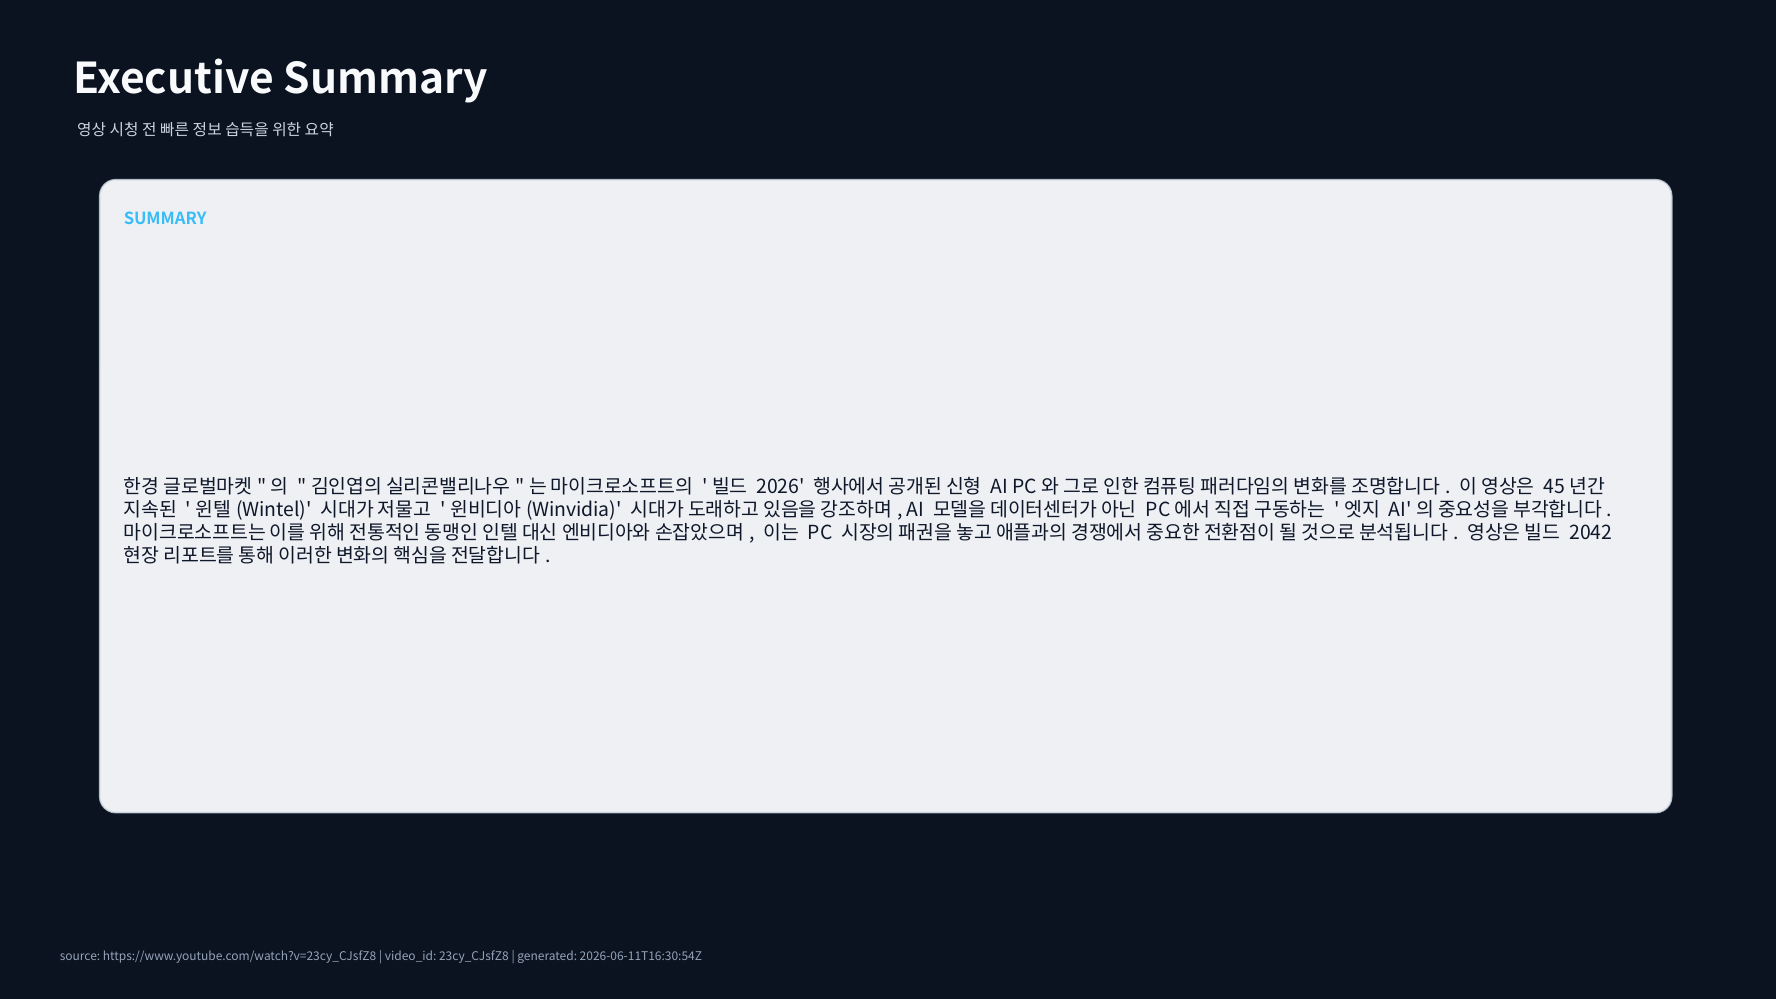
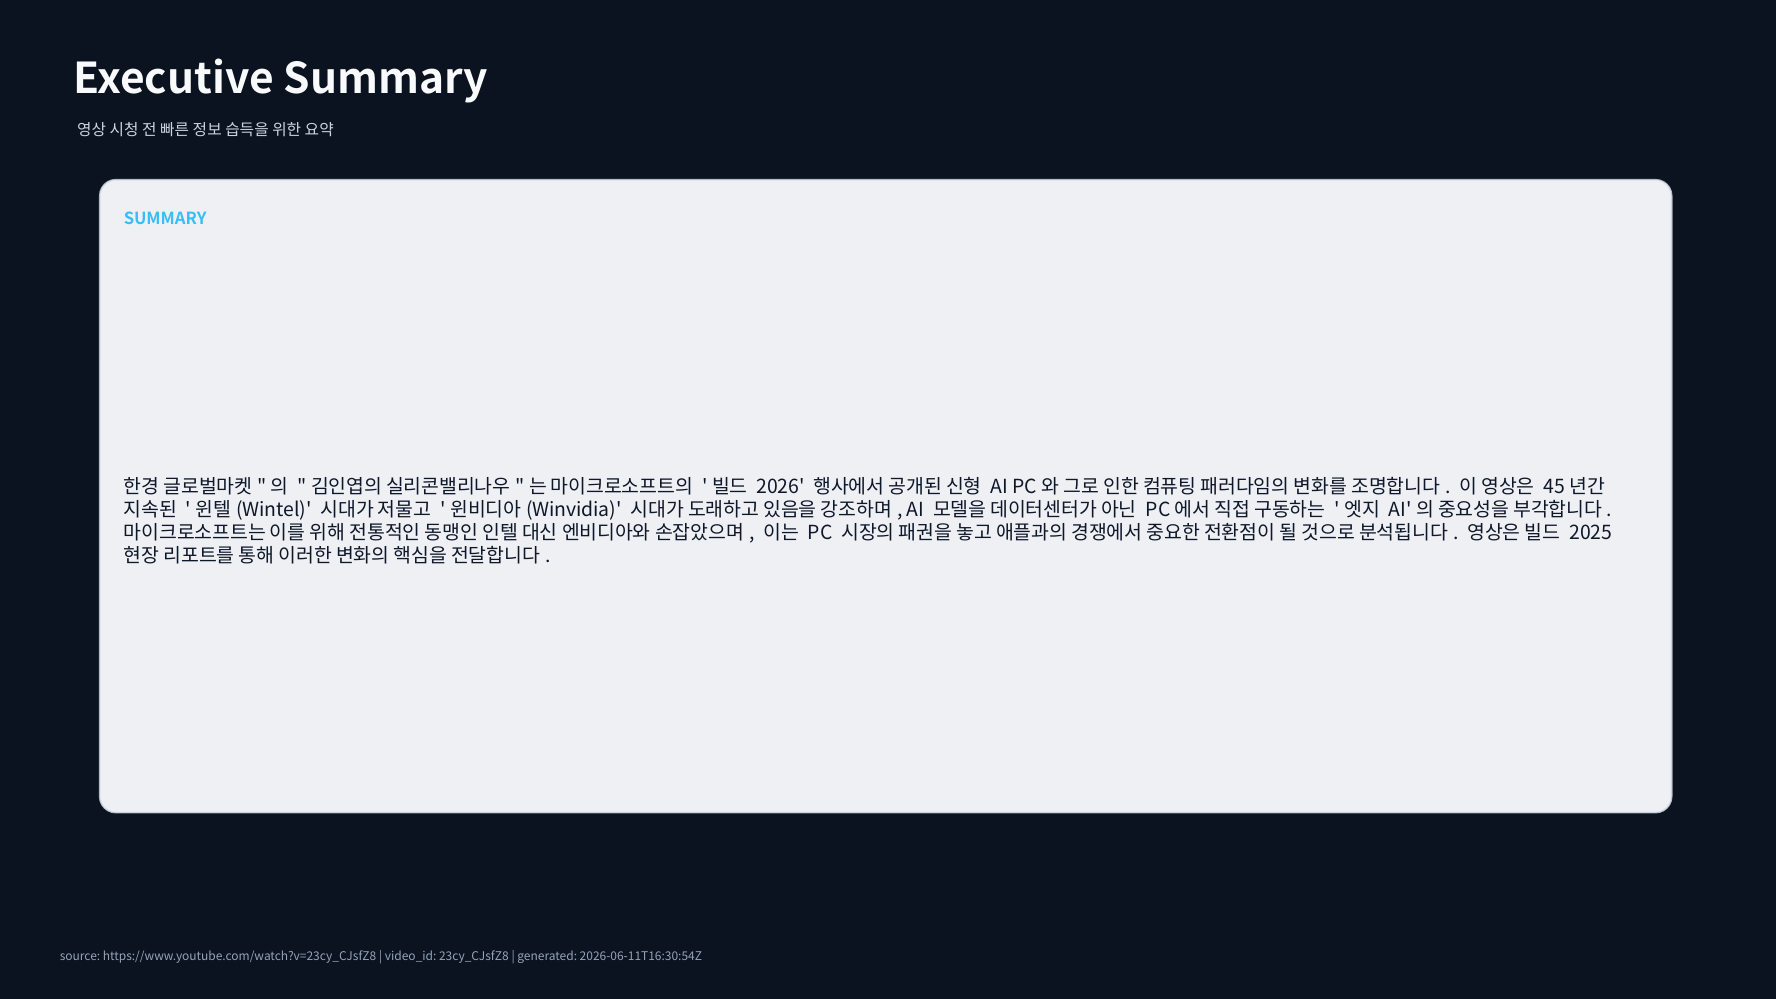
2042: 2042 -> 2025 (1591, 533)
